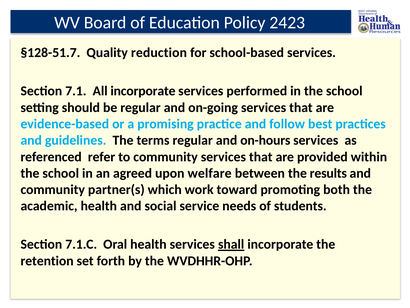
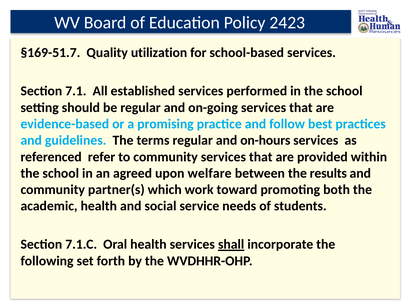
§128-51.7: §128-51.7 -> §169-51.7 (50, 53)
reduction: reduction -> utilization (159, 53)
All incorporate: incorporate -> established (143, 91)
retention: retention -> following (47, 260)
